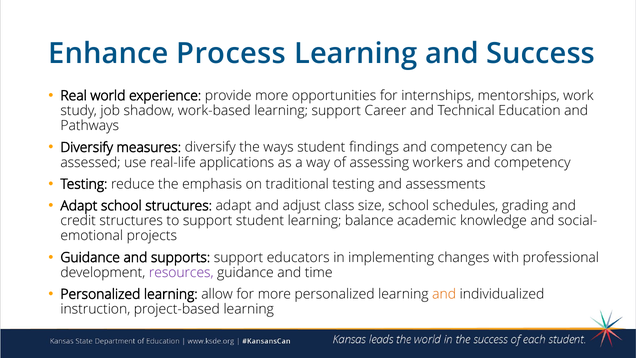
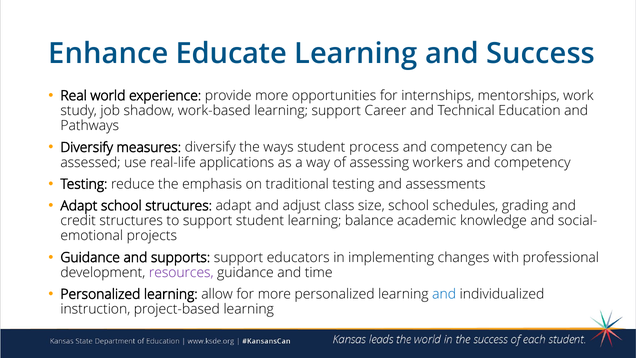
Process: Process -> Educate (231, 53)
findings: findings -> process (374, 147)
and colour: orange -> blue (444, 294)
